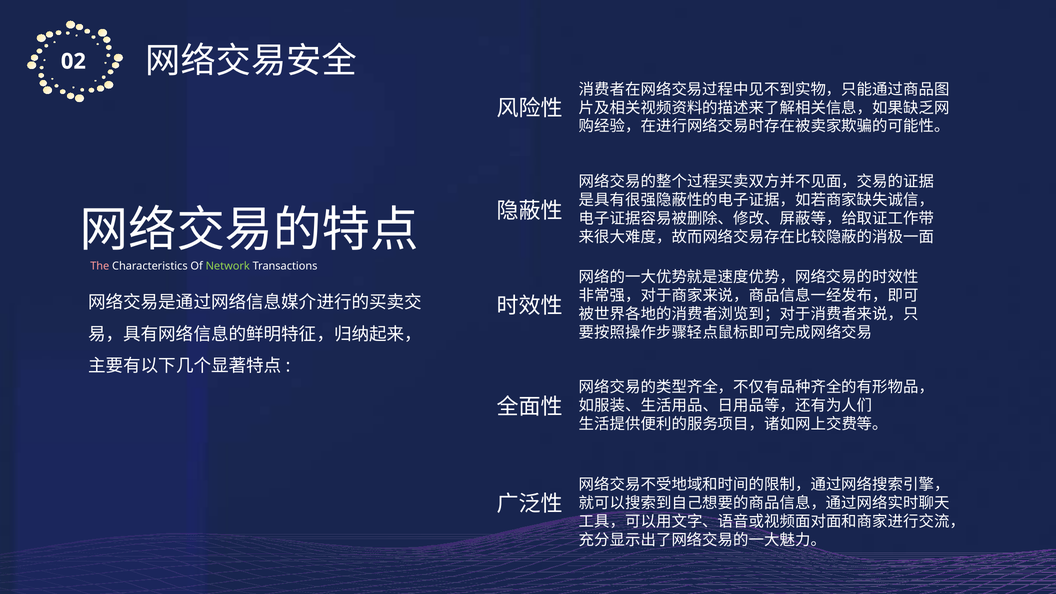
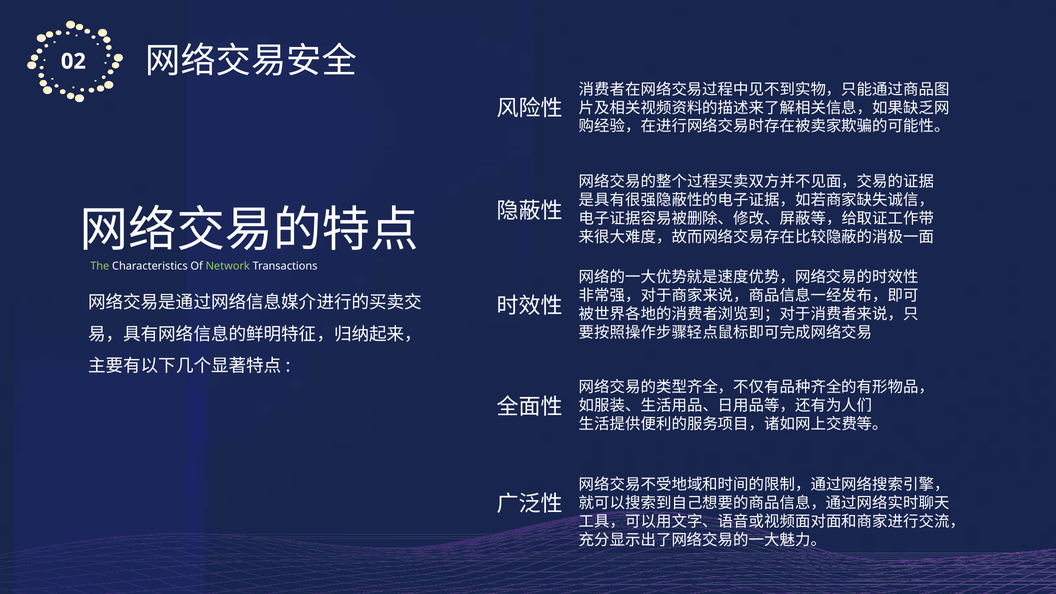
The colour: pink -> light green (100, 266)
